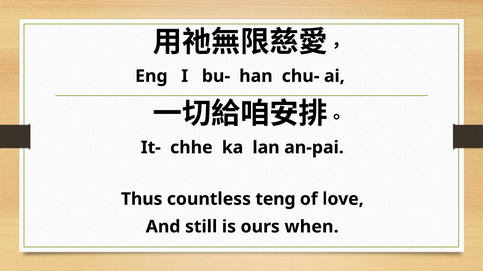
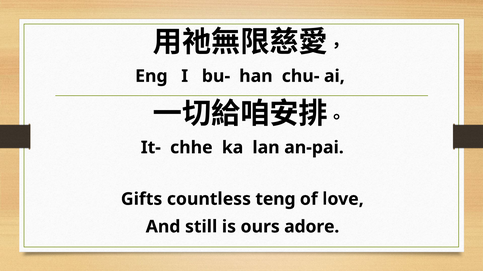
Thus: Thus -> Gifts (142, 200)
when: when -> adore (312, 227)
